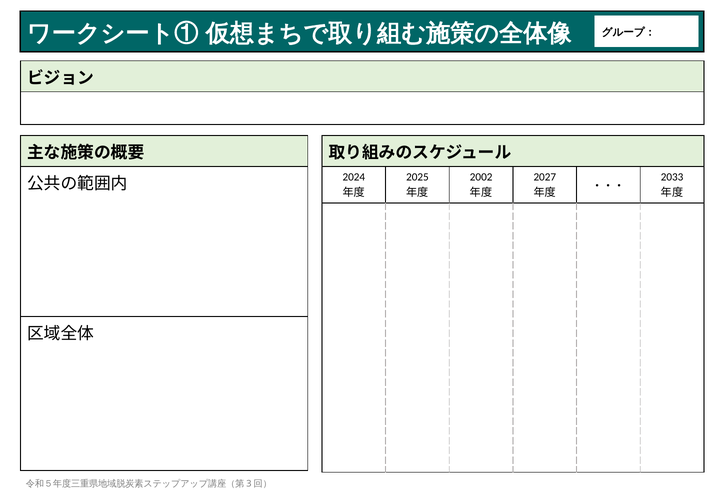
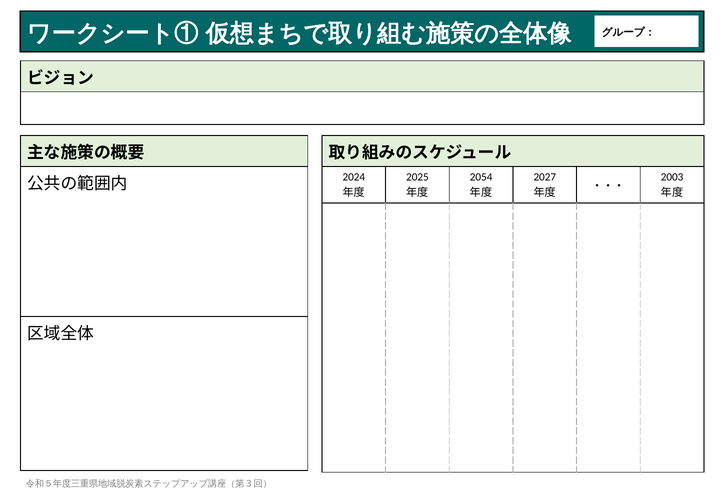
2002: 2002 -> 2054 (481, 177)
2033: 2033 -> 2003 (672, 177)
